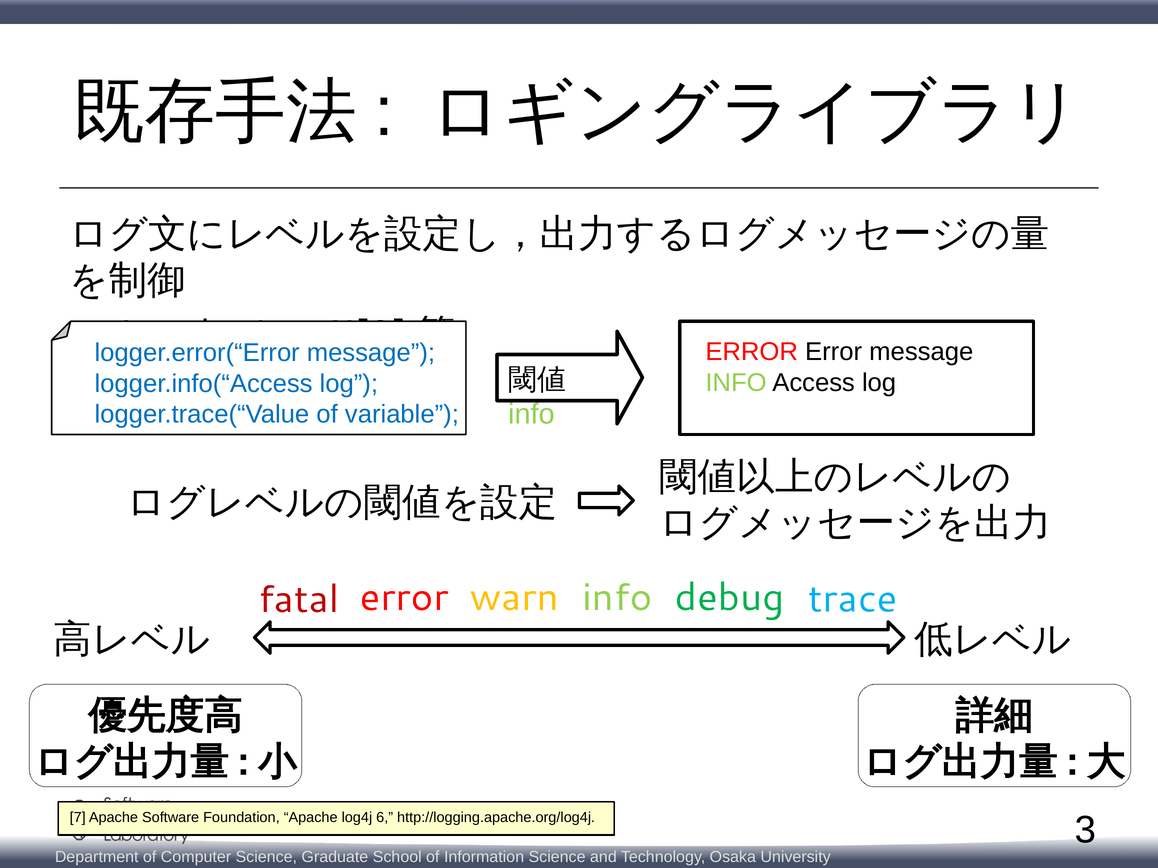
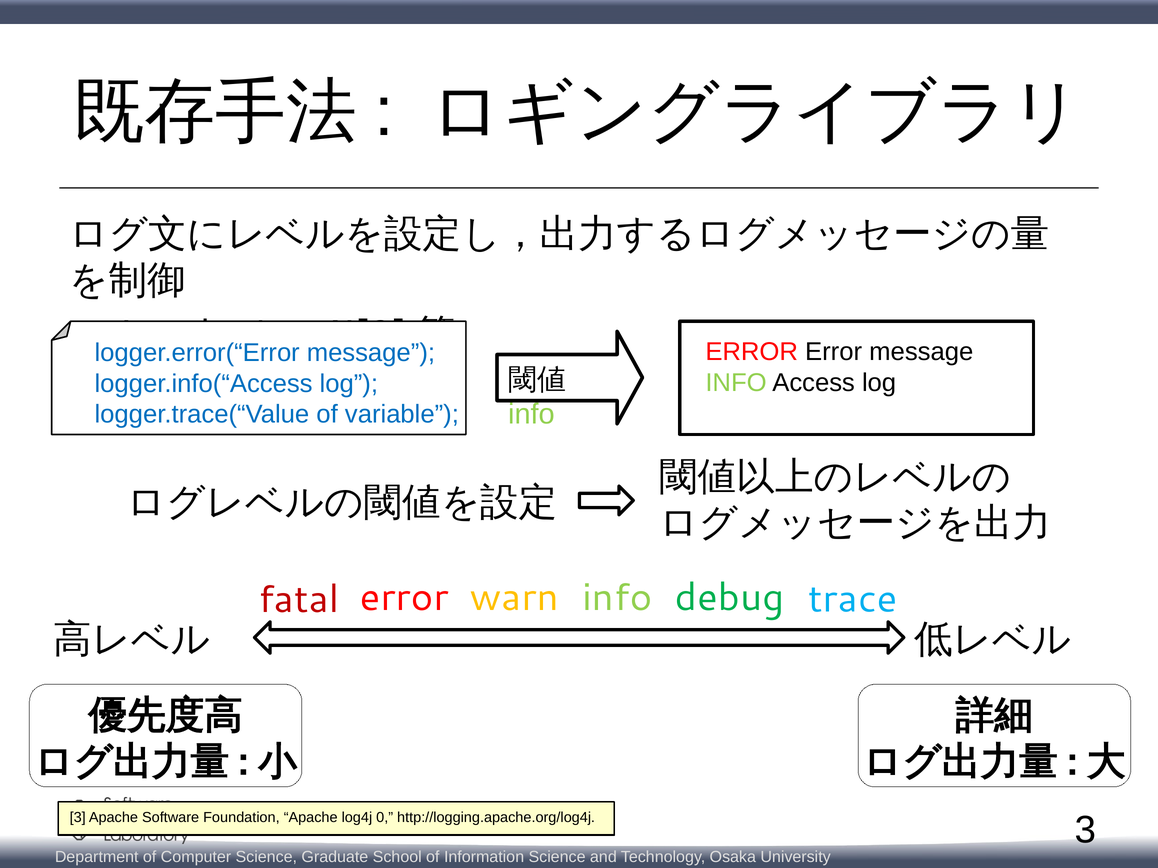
7: 7 -> 3 (78, 818)
6: 6 -> 0 (385, 818)
